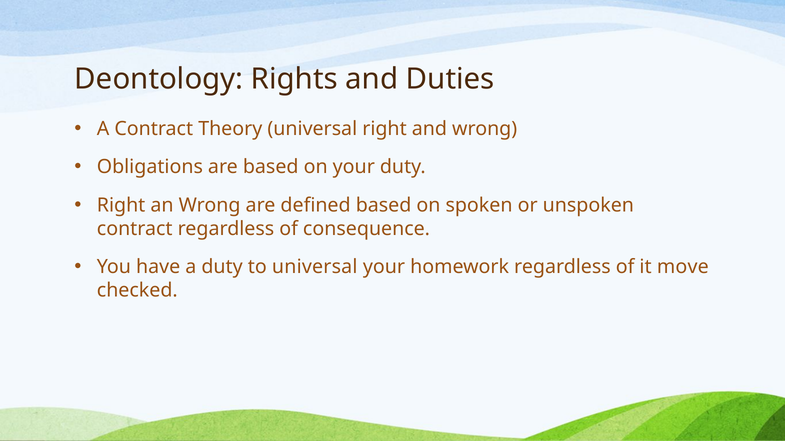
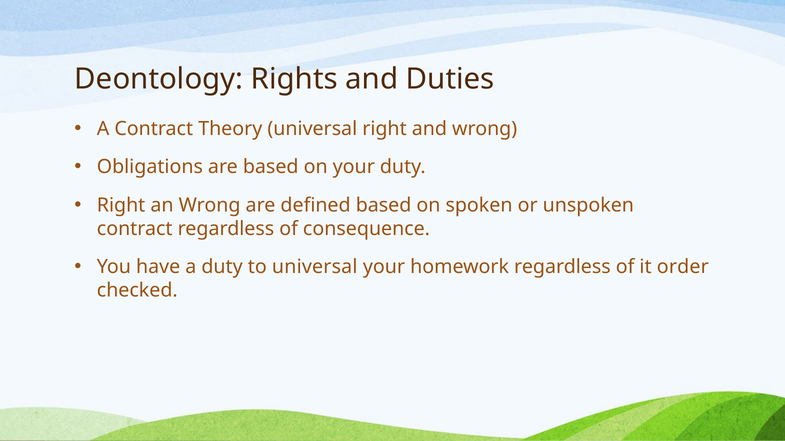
move: move -> order (683, 267)
